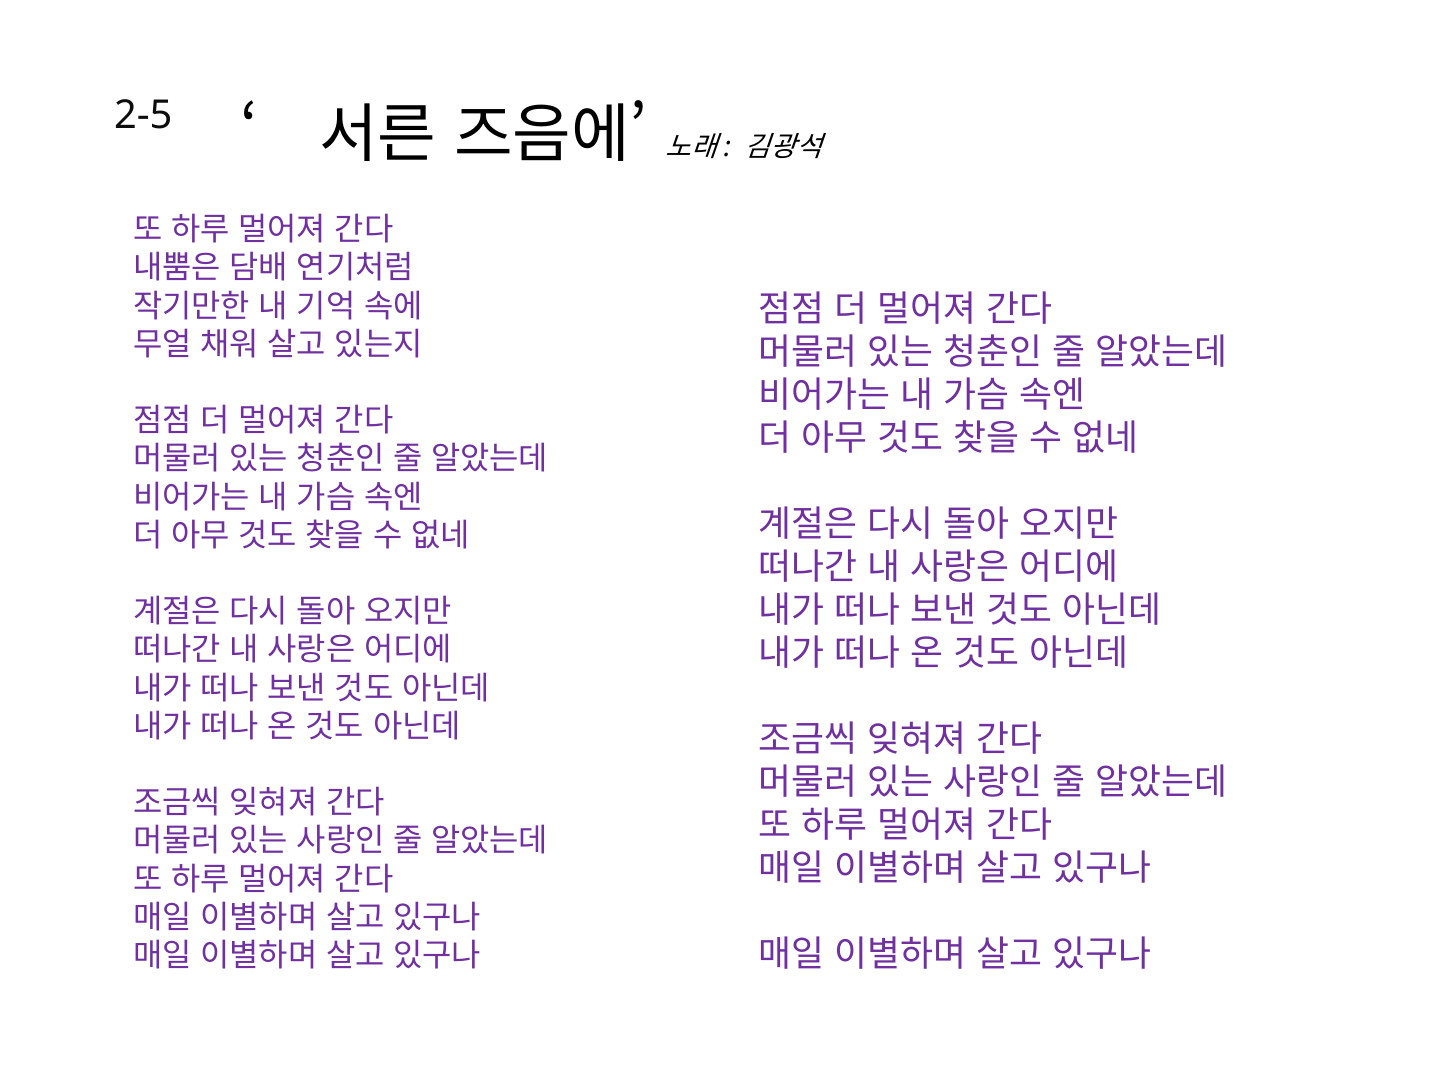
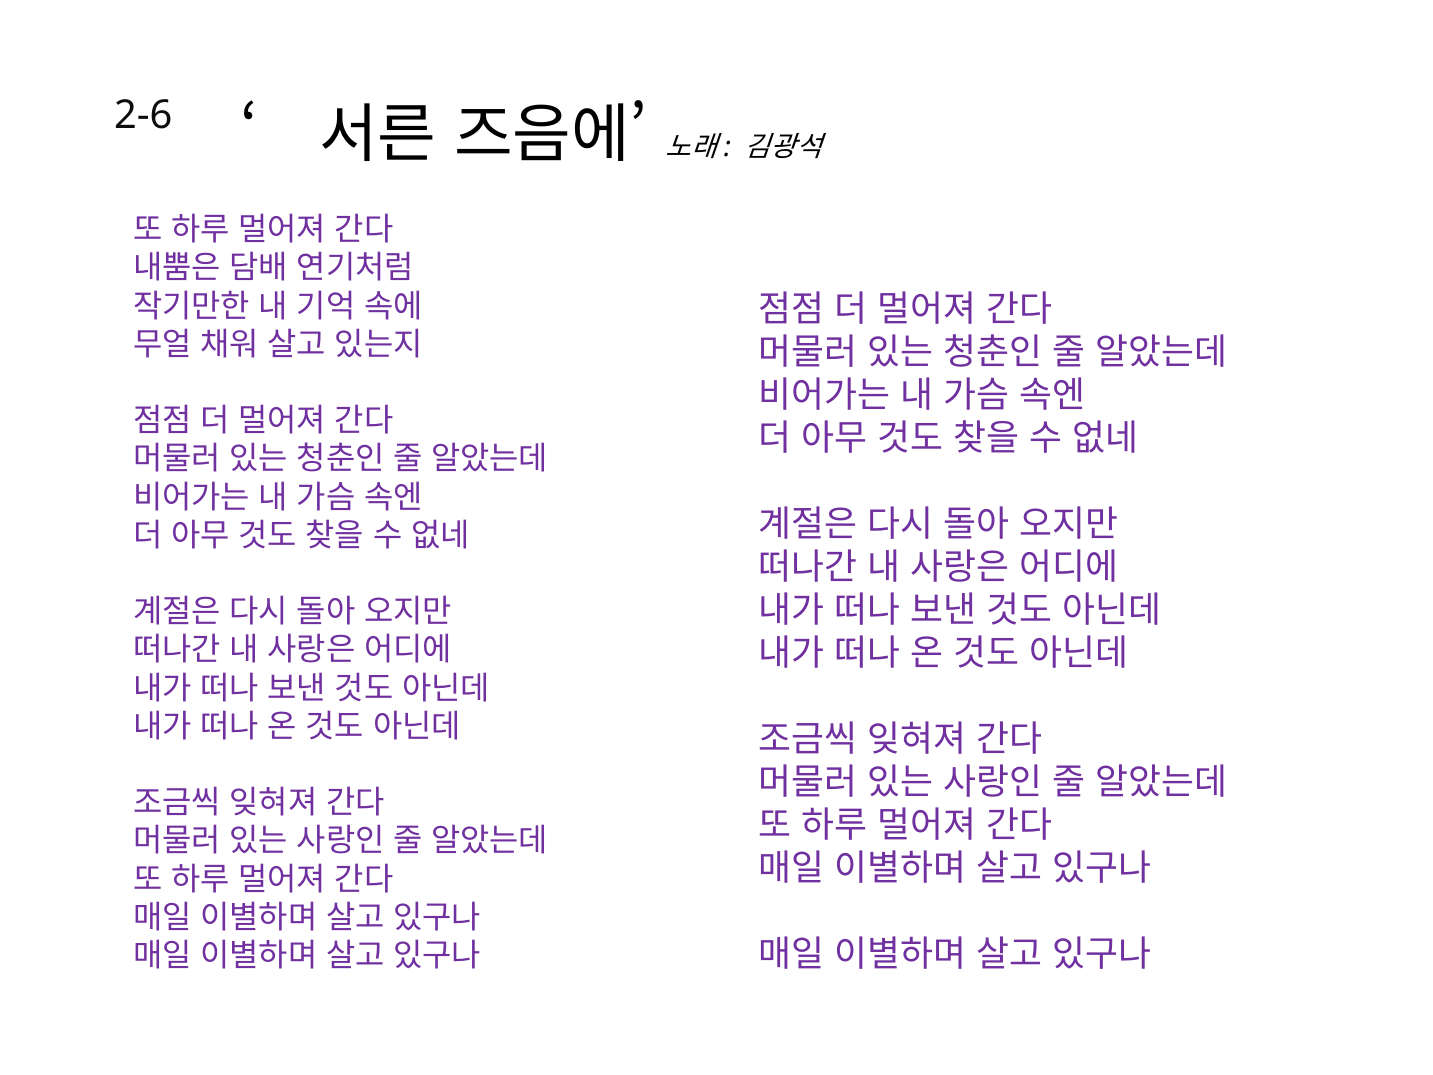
2-5: 2-5 -> 2-6 (143, 115)
